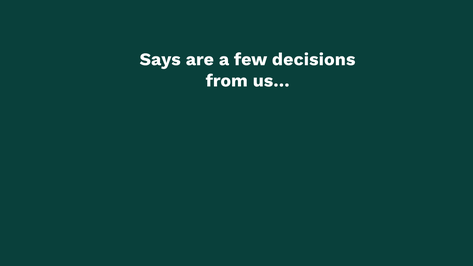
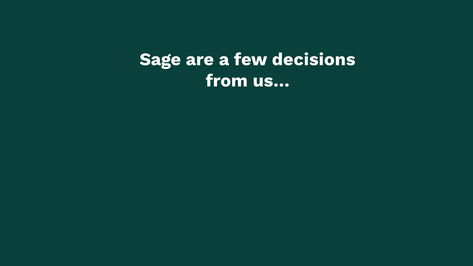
Says: Says -> Sage (160, 59)
